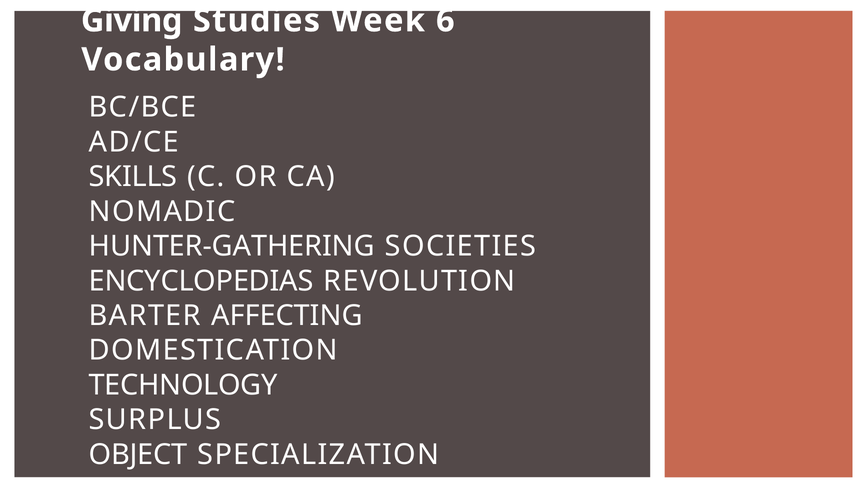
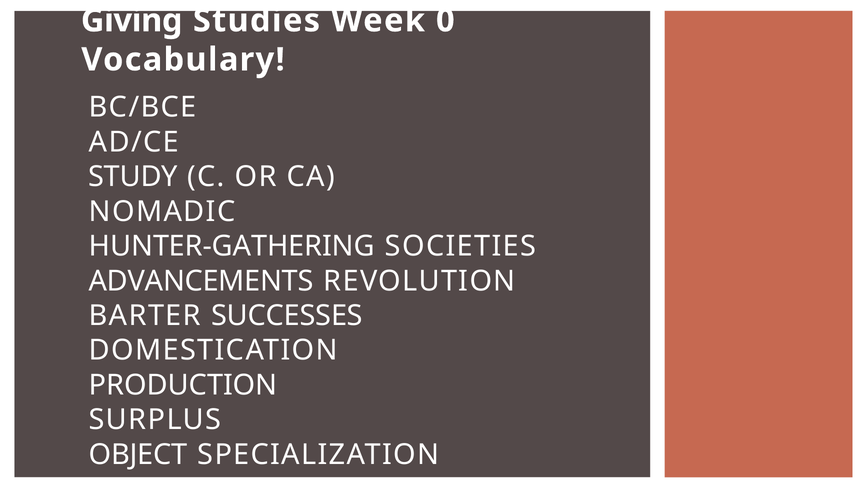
6: 6 -> 0 (445, 21)
SKILLS: SKILLS -> STUDY (133, 177)
ENCYCLOPEDIAS: ENCYCLOPEDIAS -> ADVANCEMENTS (201, 281)
AFFECTING: AFFECTING -> SUCCESSES (287, 315)
TECHNOLOGY: TECHNOLOGY -> PRODUCTION (183, 385)
